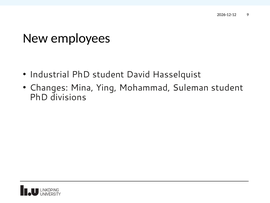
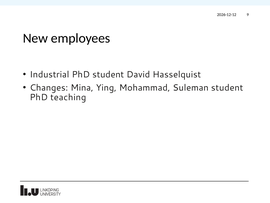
divisions: divisions -> teaching (68, 97)
